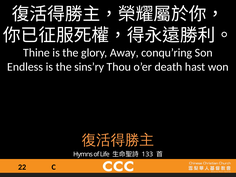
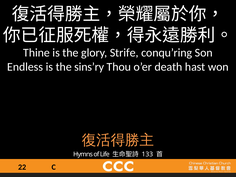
Away: Away -> Strife (124, 53)
